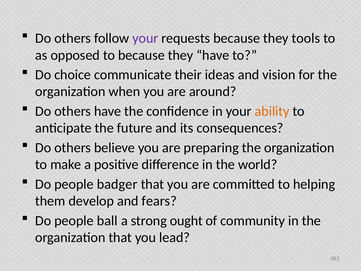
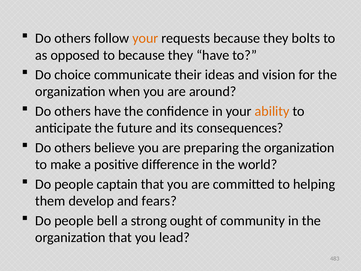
your colour: purple -> orange (145, 38)
tools: tools -> bolts (306, 38)
badger: badger -> captain (117, 184)
ball: ball -> bell (107, 220)
